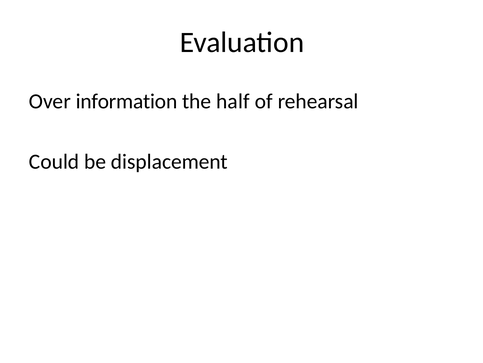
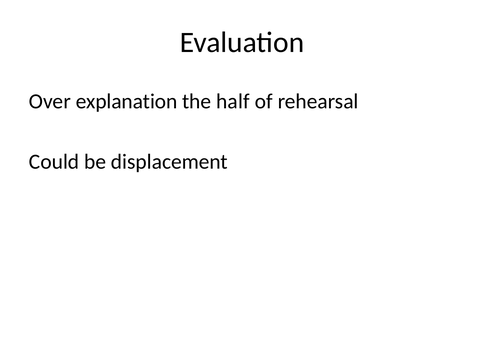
information: information -> explanation (127, 101)
